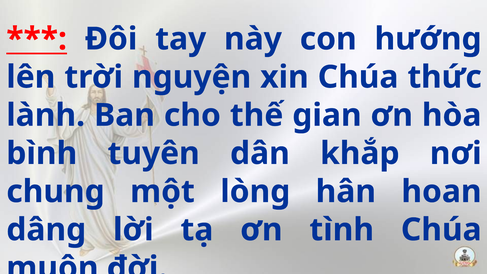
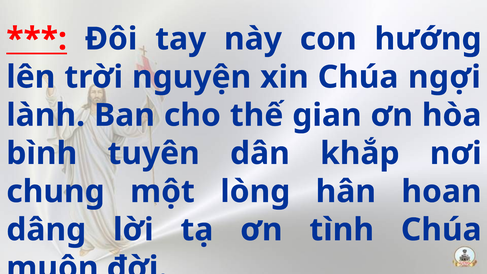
thức: thức -> ngợi (444, 77)
